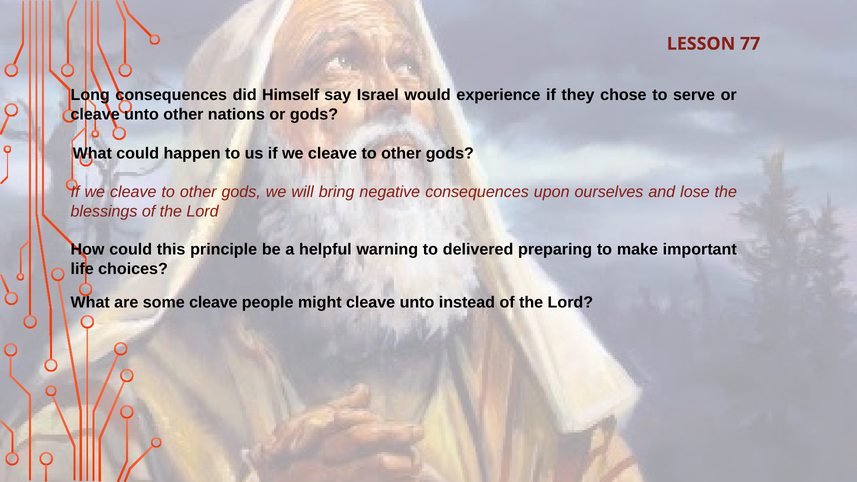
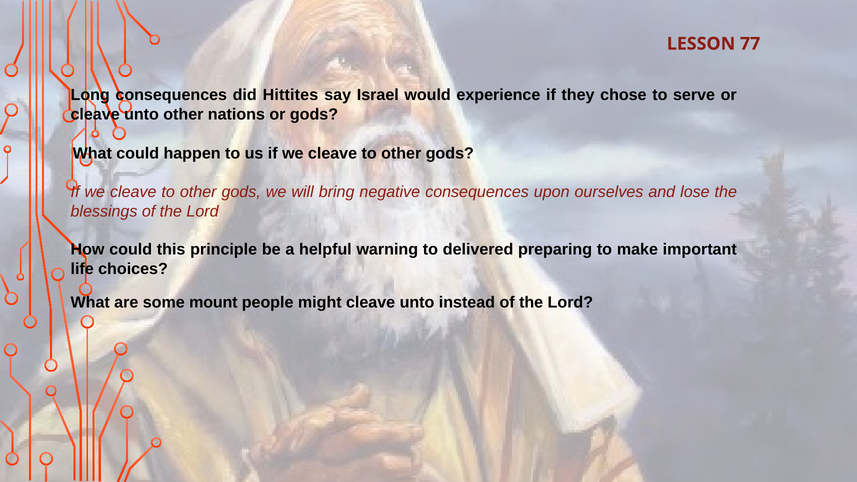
Himself: Himself -> Hittites (290, 95)
some cleave: cleave -> mount (213, 302)
